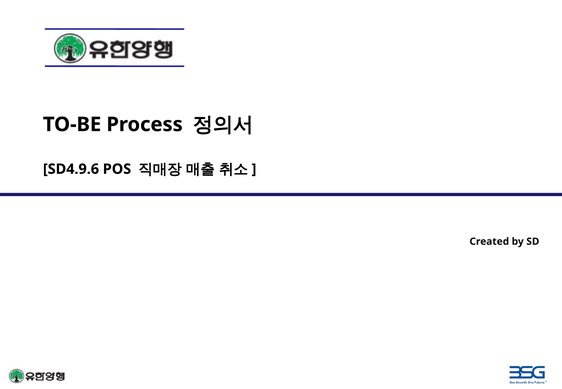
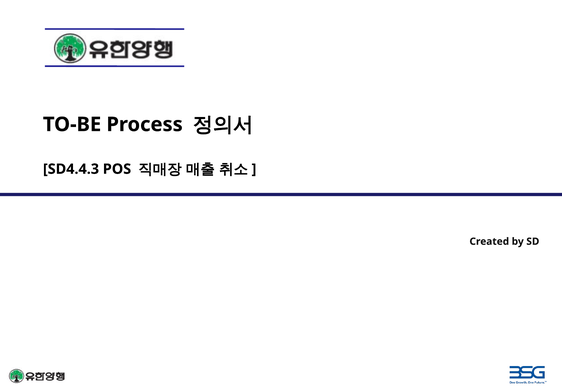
SD4.9.6: SD4.9.6 -> SD4.4.3 (71, 169)
